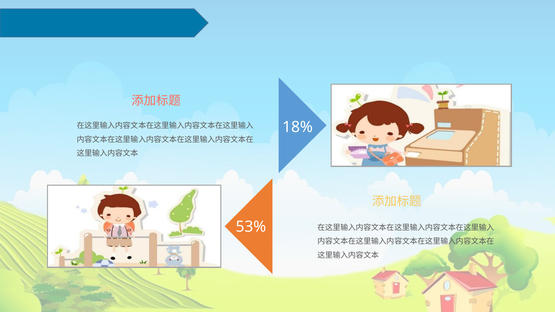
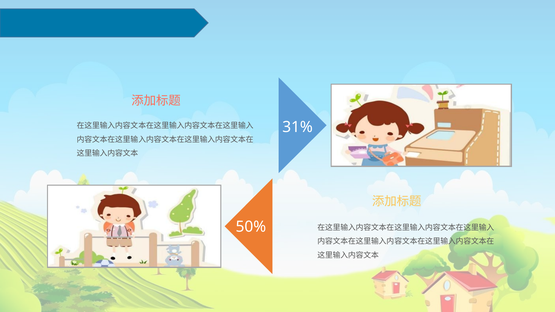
18%: 18% -> 31% (298, 127)
53%: 53% -> 50% (251, 227)
